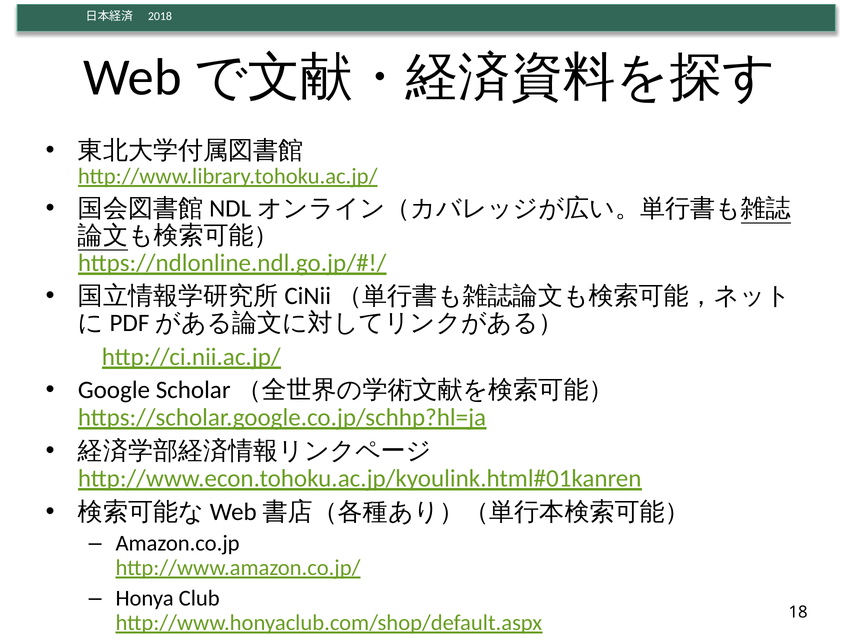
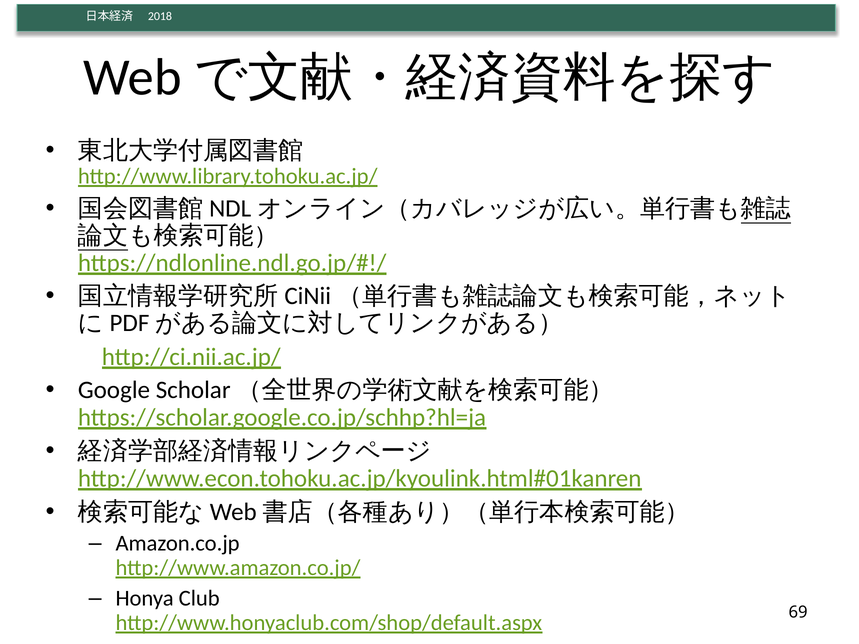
18: 18 -> 69 (798, 613)
